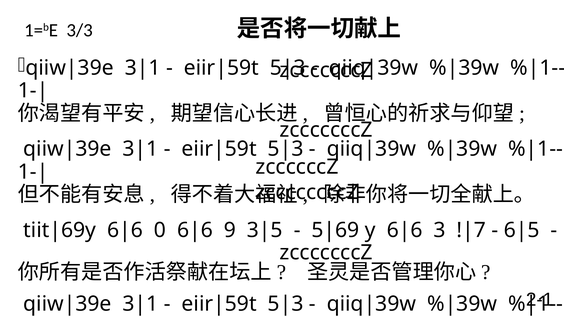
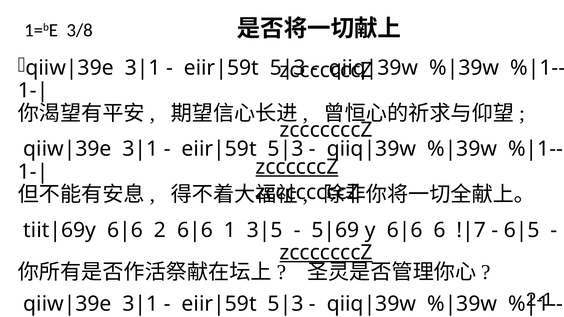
3/3: 3/3 -> 3/8 (80, 30)
zccccccZ underline: none -> present (297, 167)
0: 0 -> 2 (160, 230)
9: 9 -> 1 (230, 230)
3: 3 -> 6 (440, 230)
zcccccccZ underline: none -> present (326, 253)
